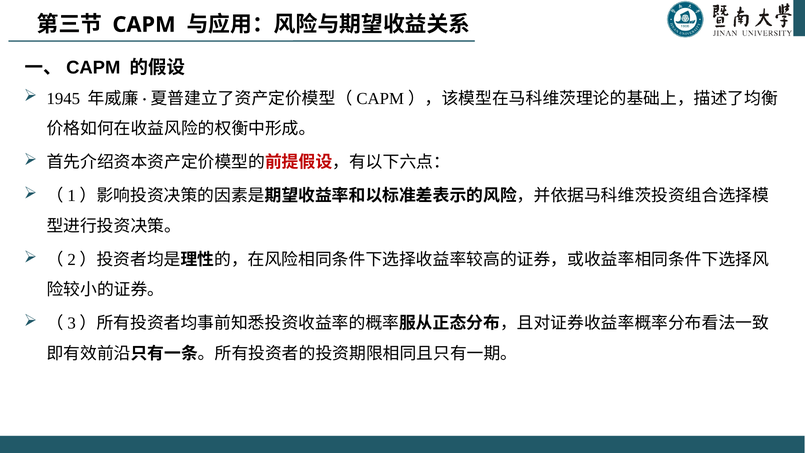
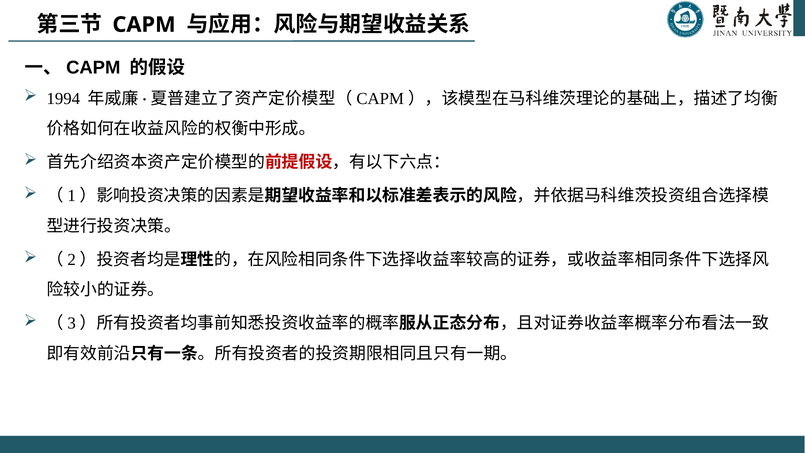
1945: 1945 -> 1994 (63, 99)
